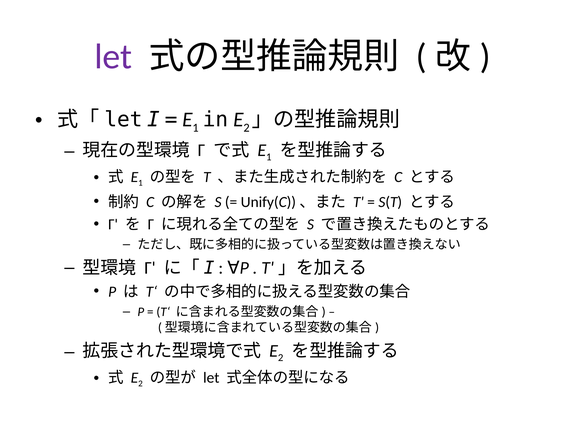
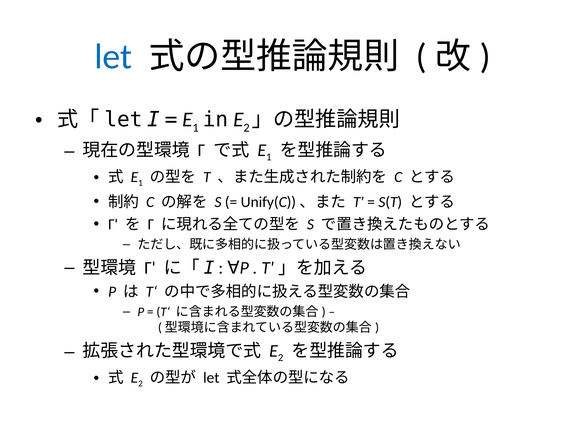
let colour: purple -> blue (113, 57)
